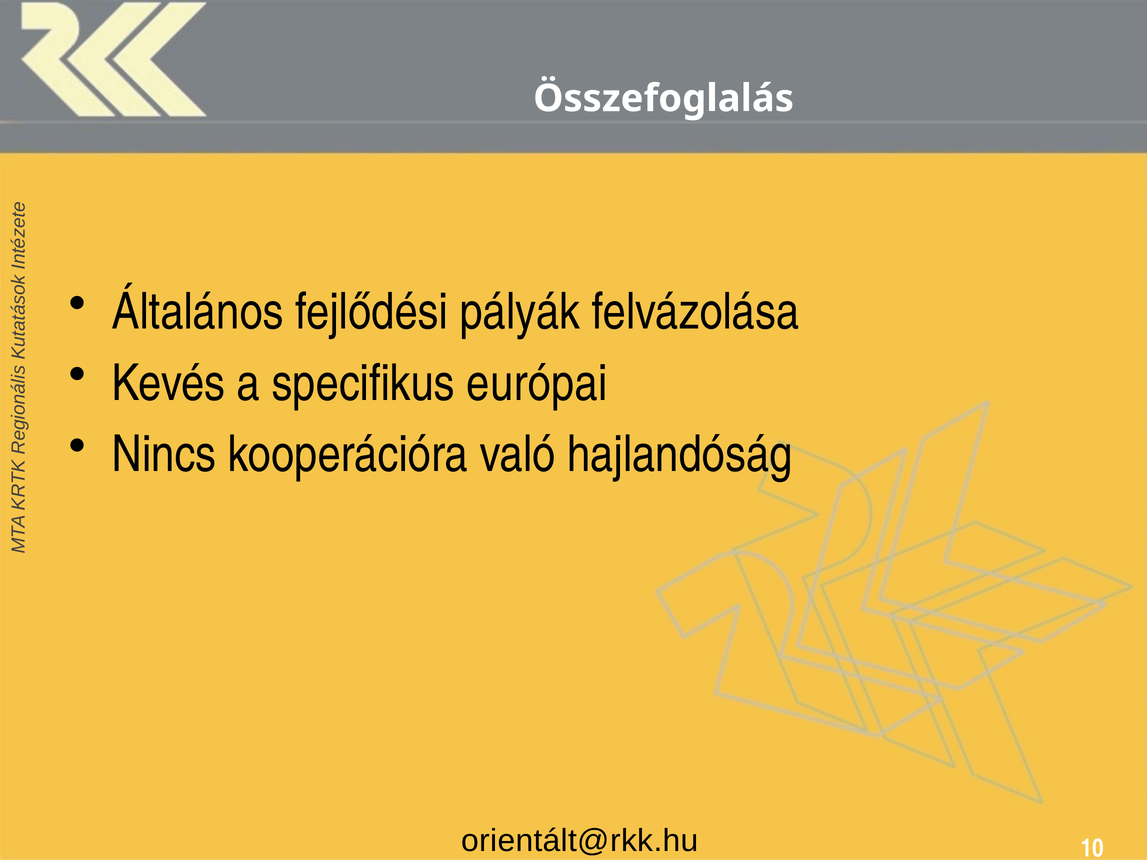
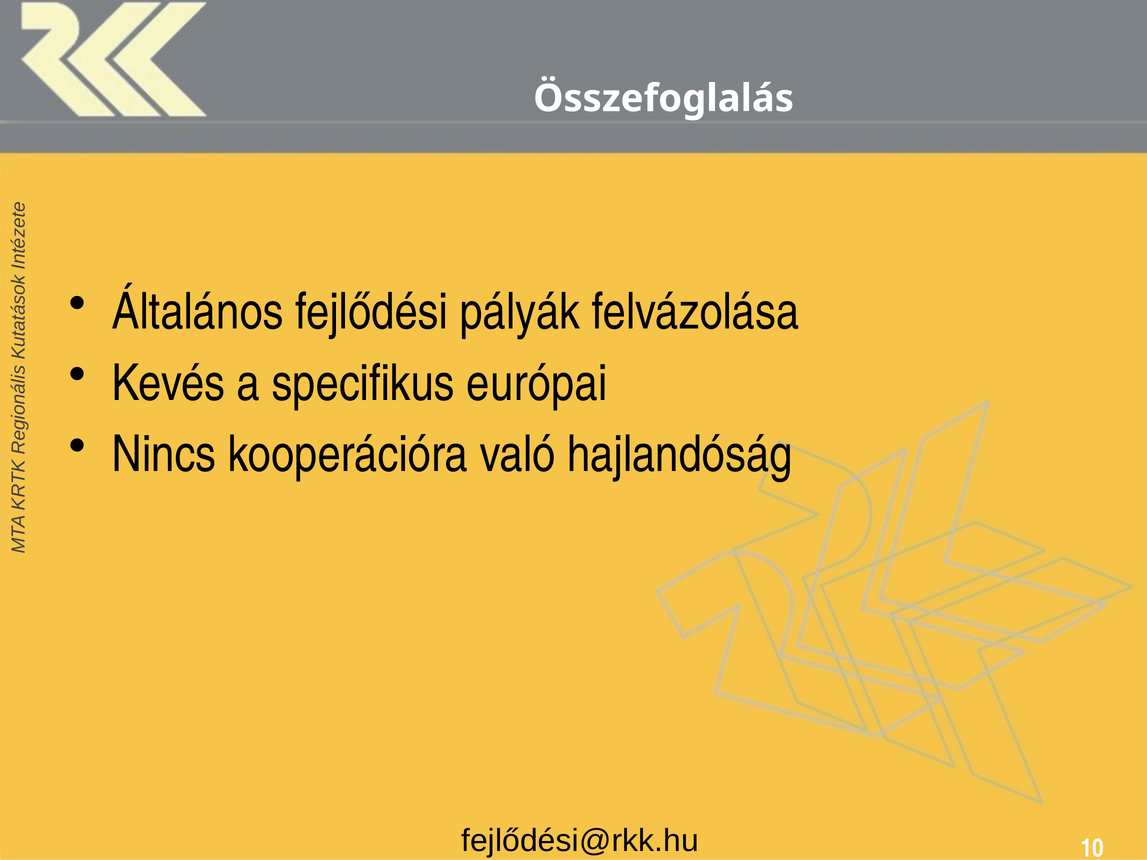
orientált@rkk.hu: orientált@rkk.hu -> fejlődési@rkk.hu (580, 841)
